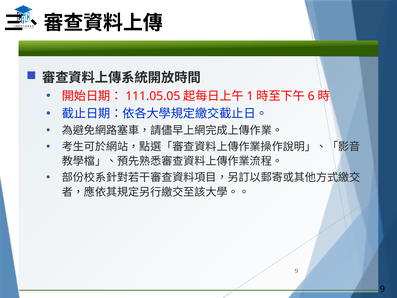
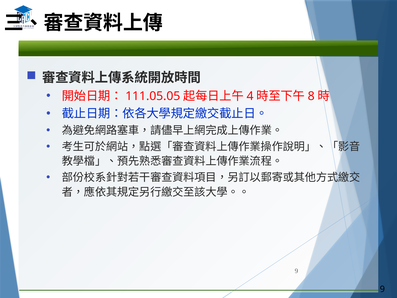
1: 1 -> 4 (250, 96)
6: 6 -> 8 (311, 96)
